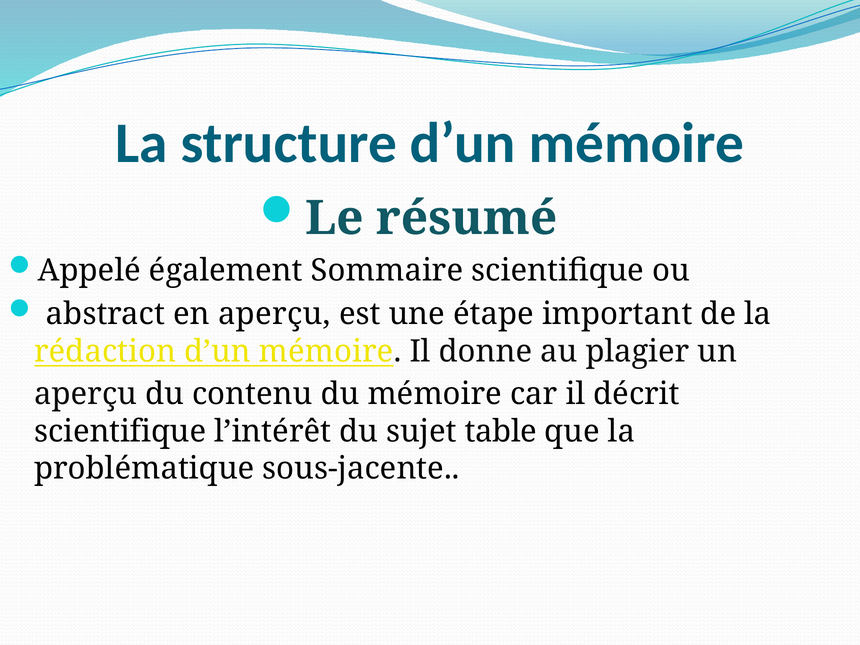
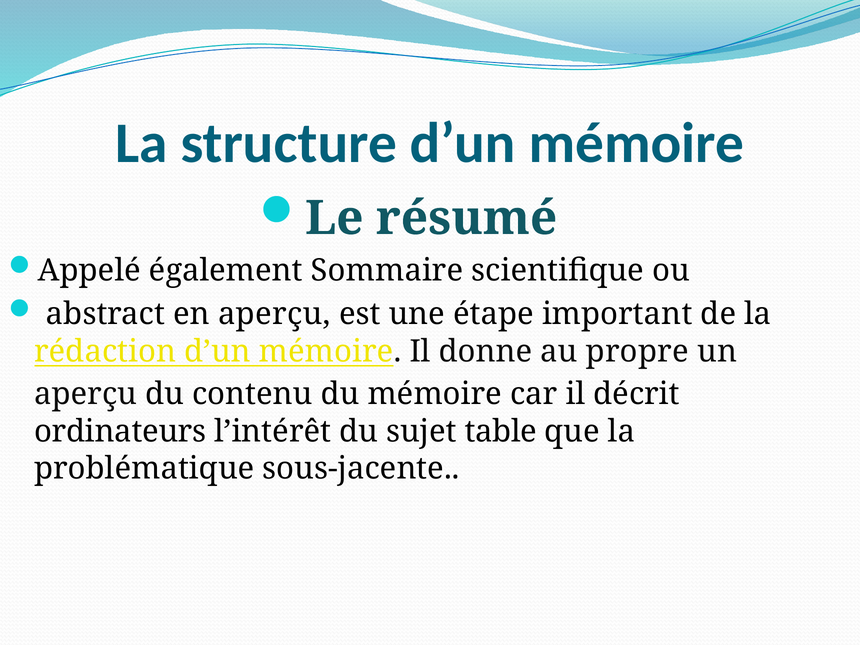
plagier: plagier -> propre (637, 351)
scientifique: scientifique -> ordinateurs (120, 431)
